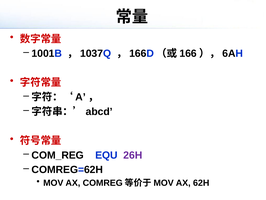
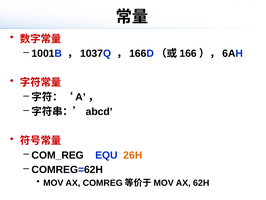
26H colour: purple -> orange (133, 155)
